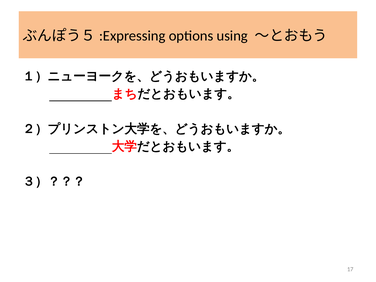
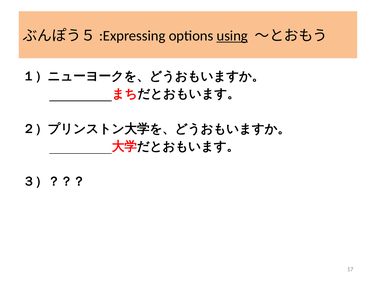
using underline: none -> present (232, 36)
